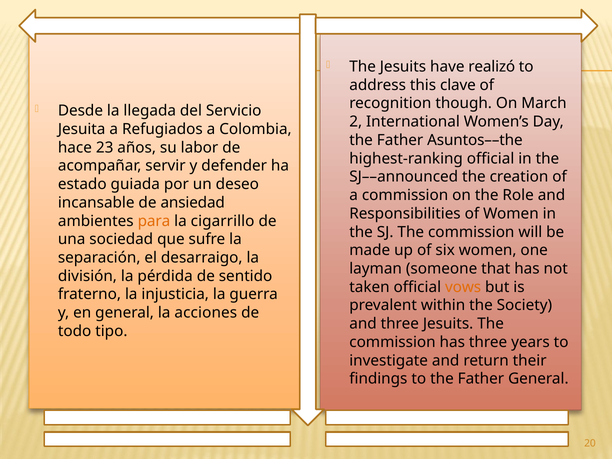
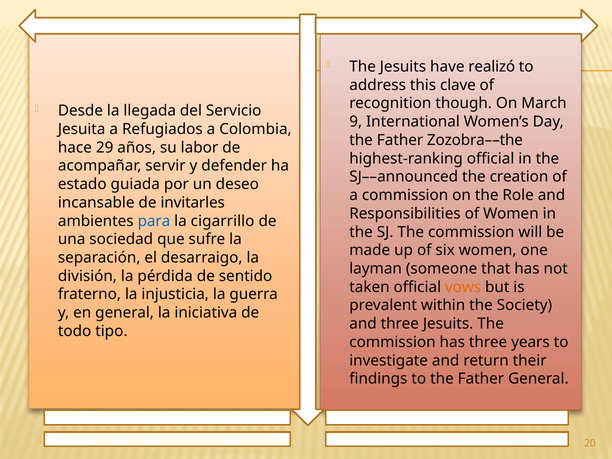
2: 2 -> 9 (356, 122)
Asuntos––the: Asuntos––the -> Zozobra––the (475, 140)
23: 23 -> 29 (105, 148)
ansiedad: ansiedad -> invitarles (193, 203)
para colour: orange -> blue (154, 221)
acciones: acciones -> iniciativa (206, 313)
